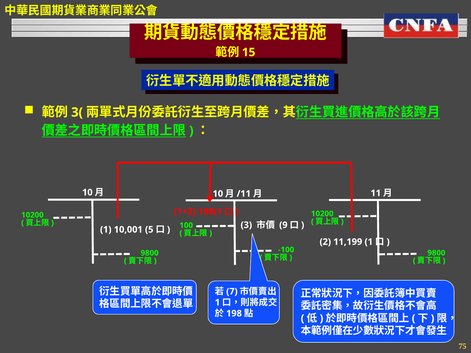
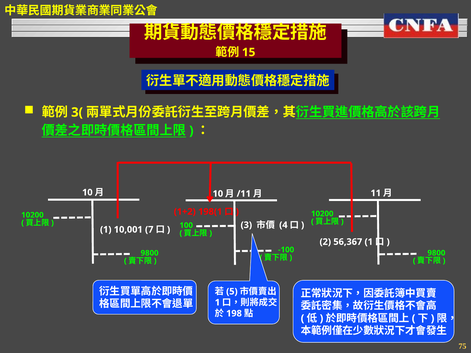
9: 9 -> 4 (283, 225)
5: 5 -> 7 (149, 230)
11,199: 11,199 -> 56,367 (348, 242)
7: 7 -> 5 (232, 292)
